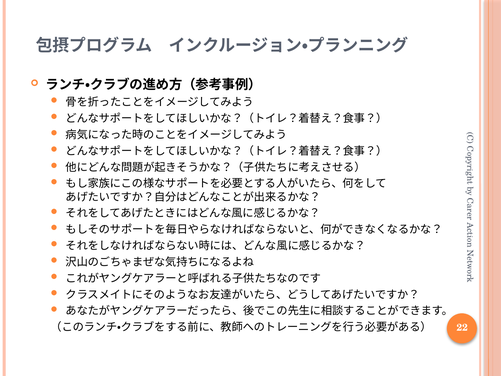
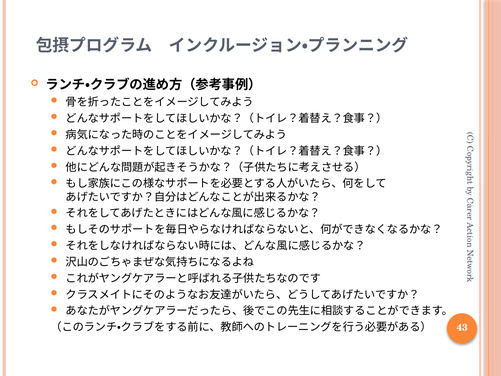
22: 22 -> 43 (462, 327)
